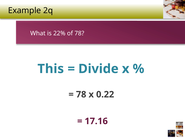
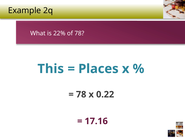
Divide: Divide -> Places (98, 69)
